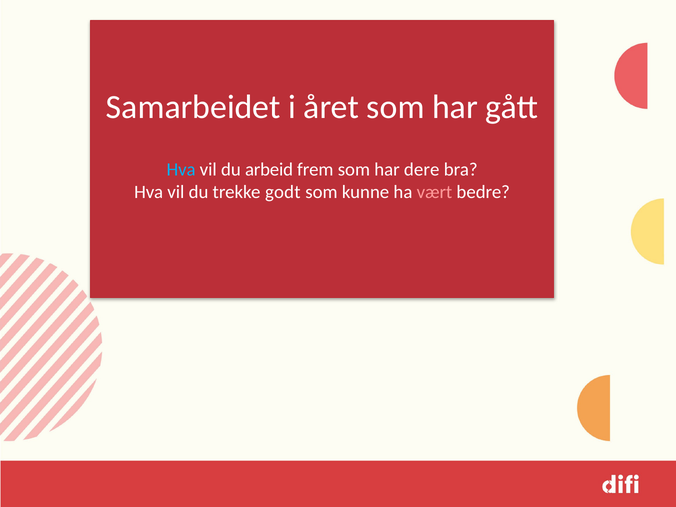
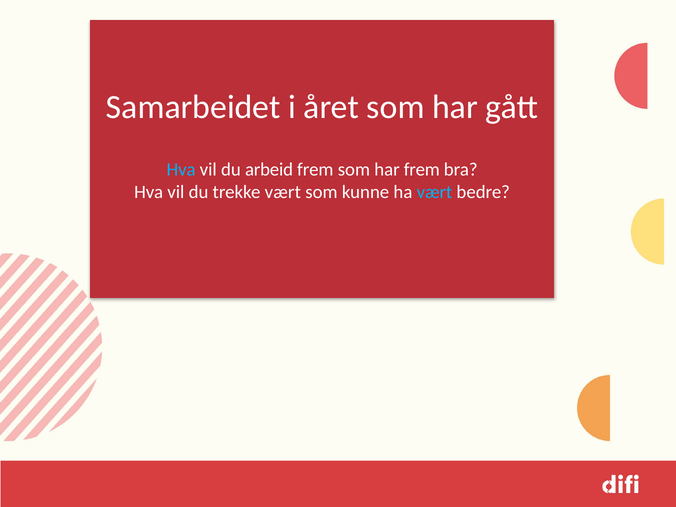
har dere: dere -> frem (422, 169)
trekke godt: godt -> vært (283, 192)
vært colour: pink -> light blue (434, 192)
